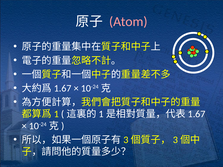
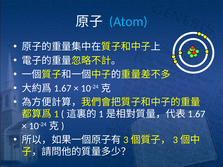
Atom colour: pink -> light blue (128, 22)
